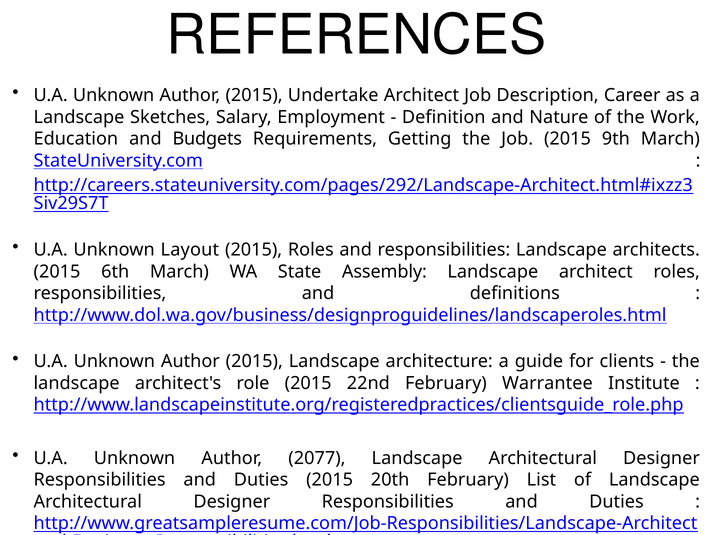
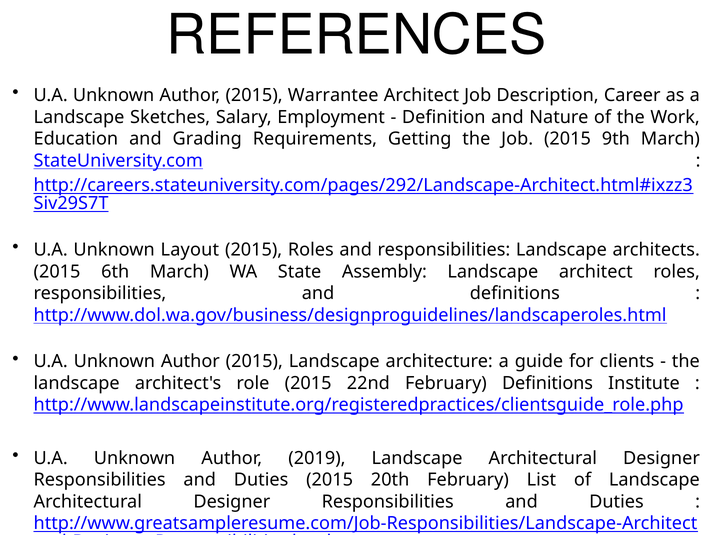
Undertake: Undertake -> Warrantee (333, 95)
Budgets: Budgets -> Grading (207, 139)
February Warrantee: Warrantee -> Definitions (547, 383)
2077: 2077 -> 2019 (317, 458)
